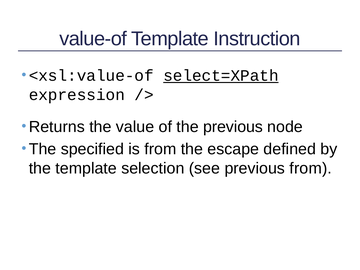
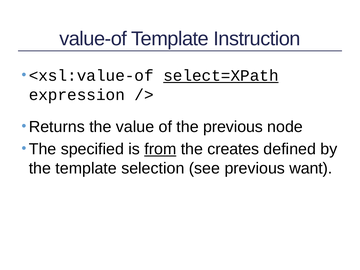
from underline: none -> present (160, 149)
escape: escape -> creates (233, 149)
previous from: from -> want (311, 168)
